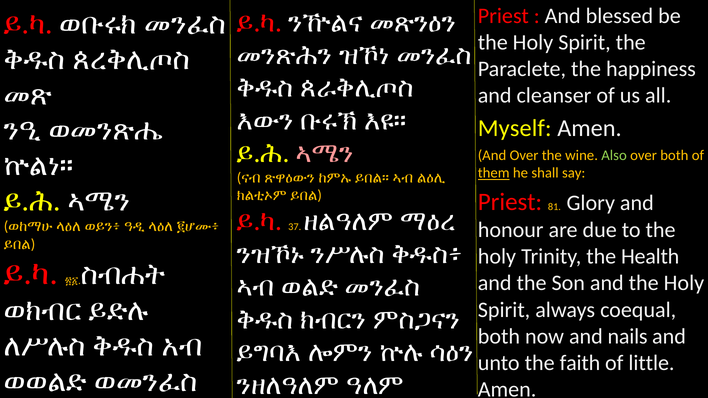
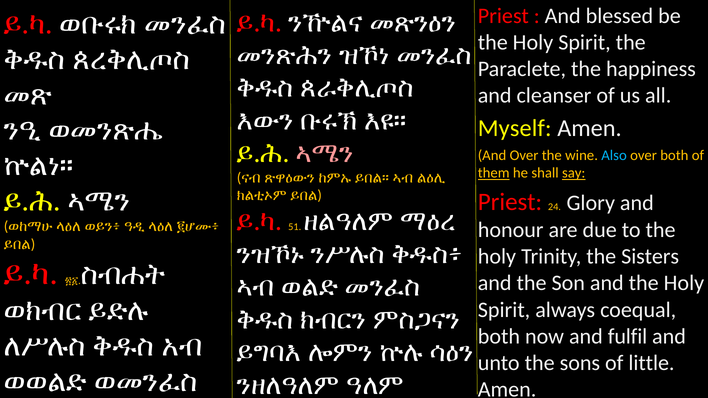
Also colour: light green -> light blue (614, 155)
say underline: none -> present (574, 173)
81: 81 -> 24 (554, 207)
37: 37 -> 51 (295, 227)
Health: Health -> Sisters (650, 257)
nails: nails -> fulfil (628, 336)
faith: faith -> sons (580, 363)
